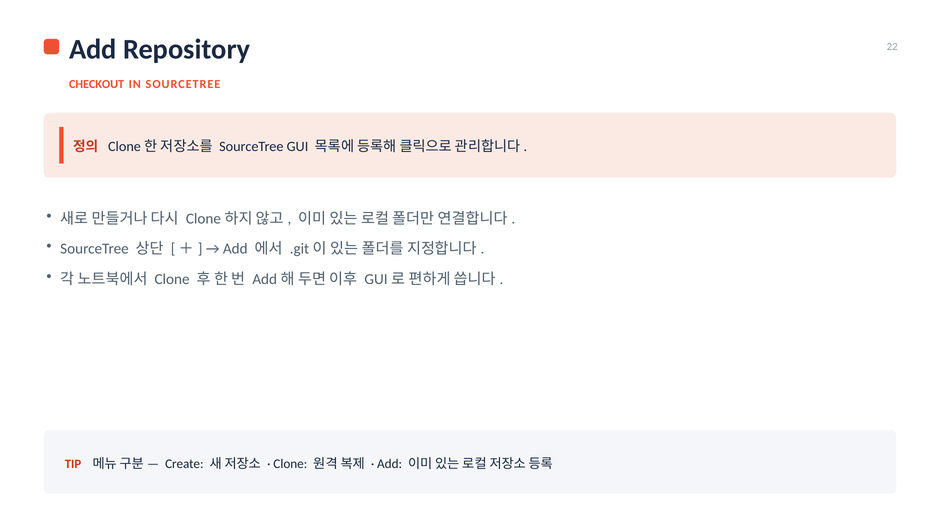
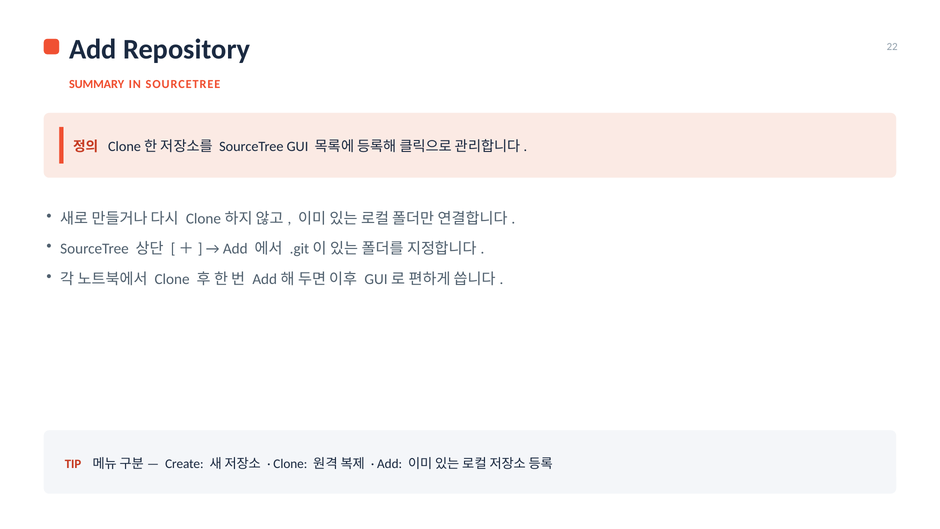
CHECKOUT: CHECKOUT -> SUMMARY (97, 84)
